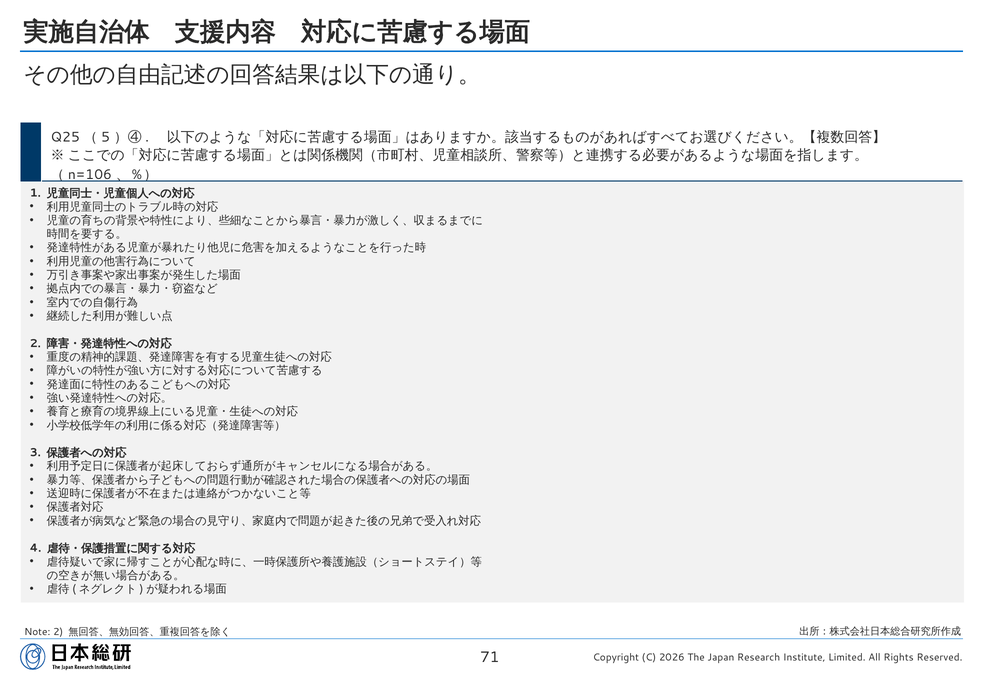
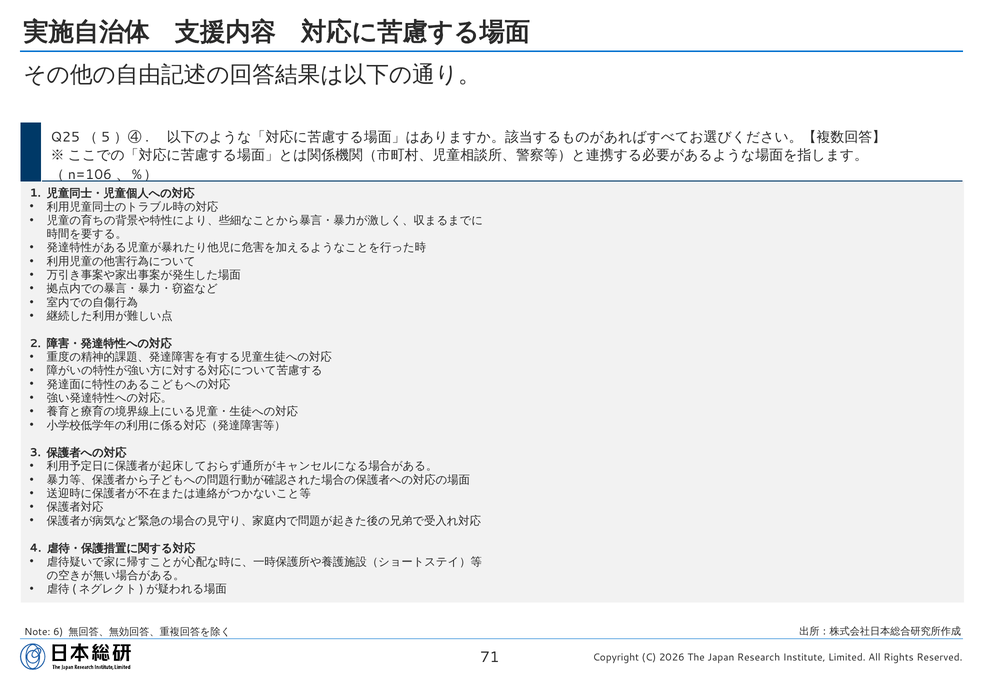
Note 2: 2 -> 6 (58, 631)
